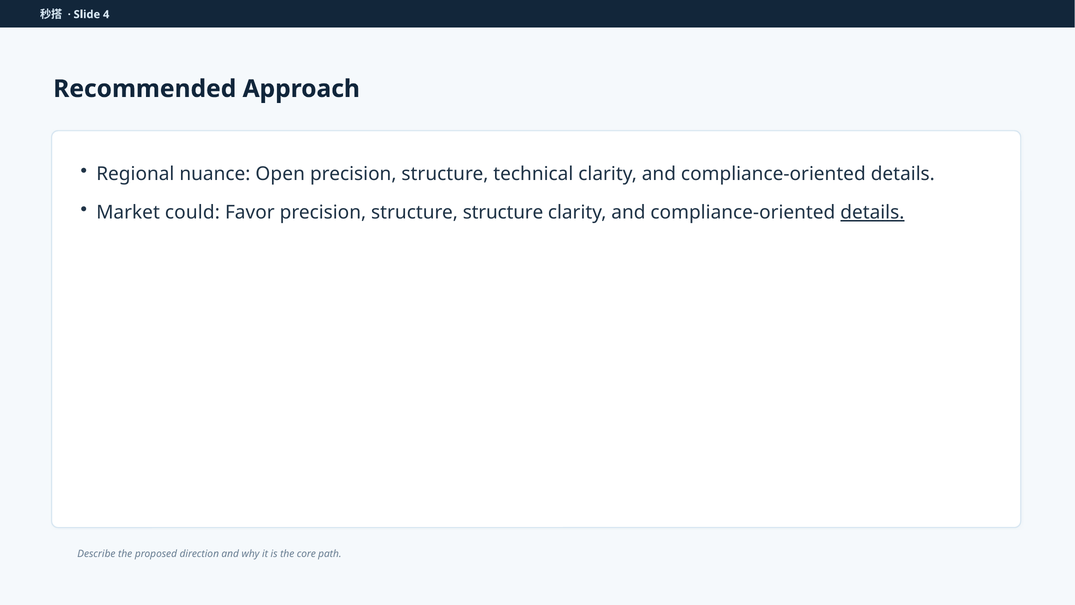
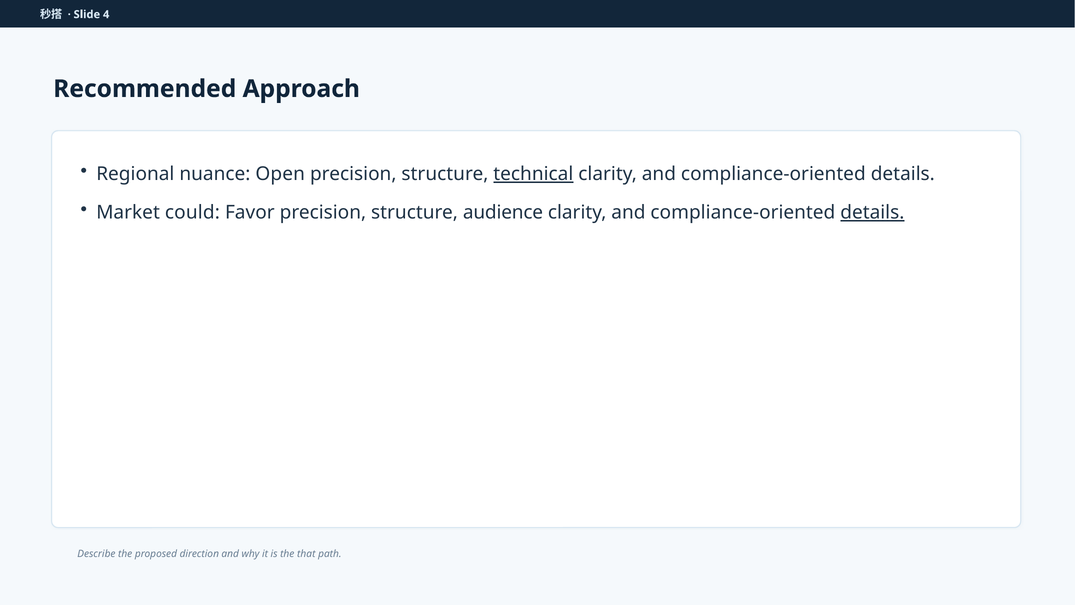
technical underline: none -> present (533, 174)
structure structure: structure -> audience (503, 213)
core: core -> that (306, 554)
